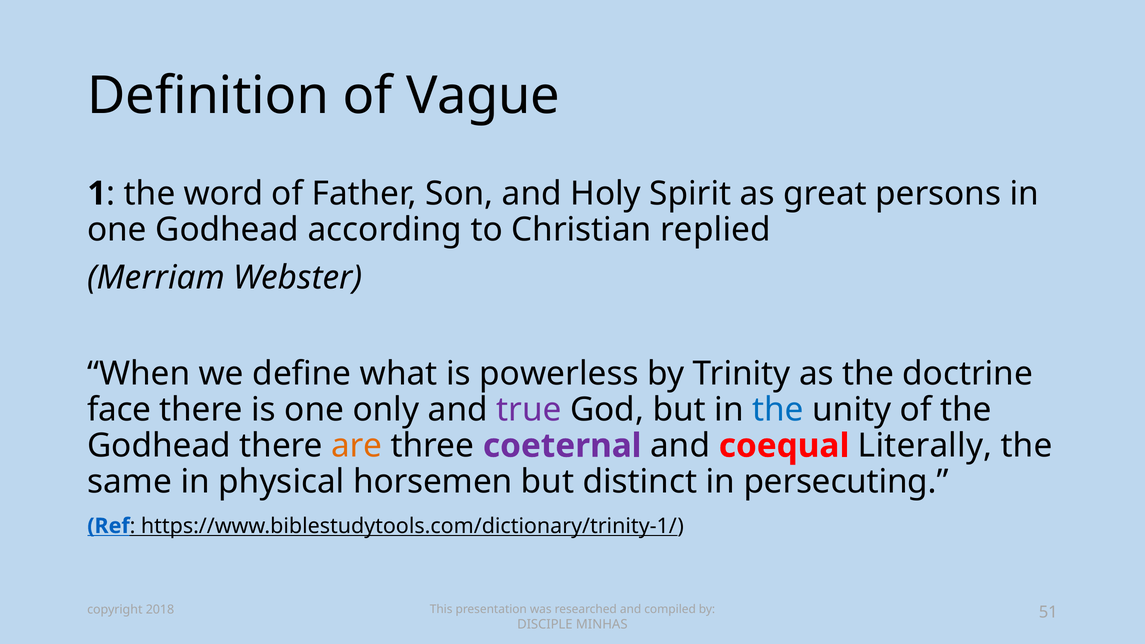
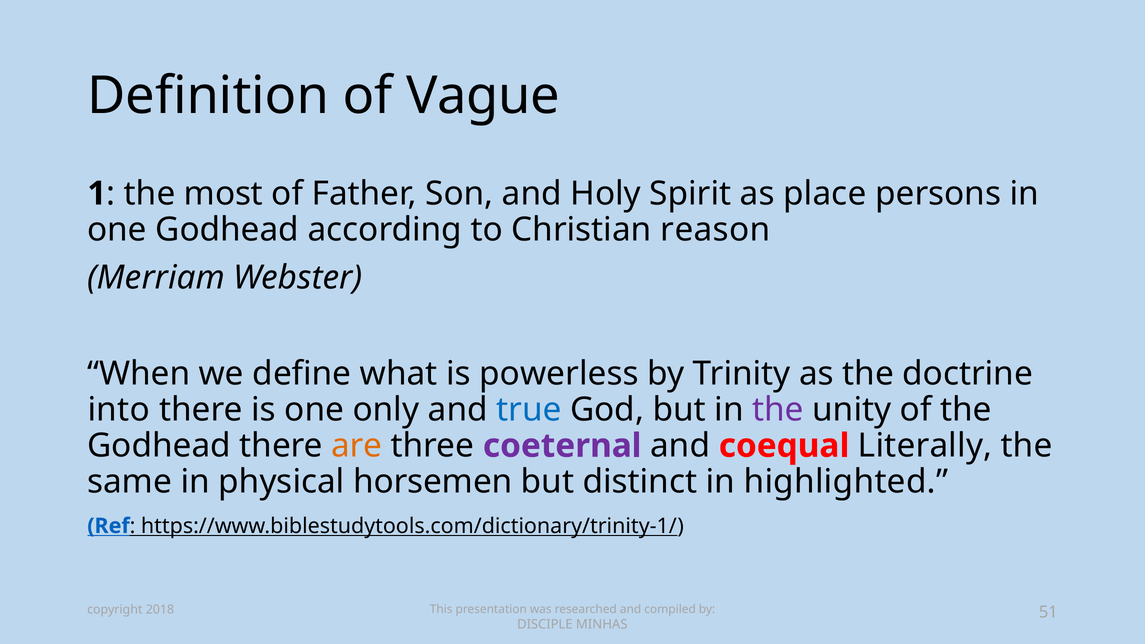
word: word -> most (224, 194)
great: great -> place (825, 194)
replied: replied -> reason (715, 230)
face: face -> into (119, 410)
true colour: purple -> blue (529, 410)
the colour: blue -> purple (778, 410)
persecuting: persecuting -> highlighted (846, 482)
